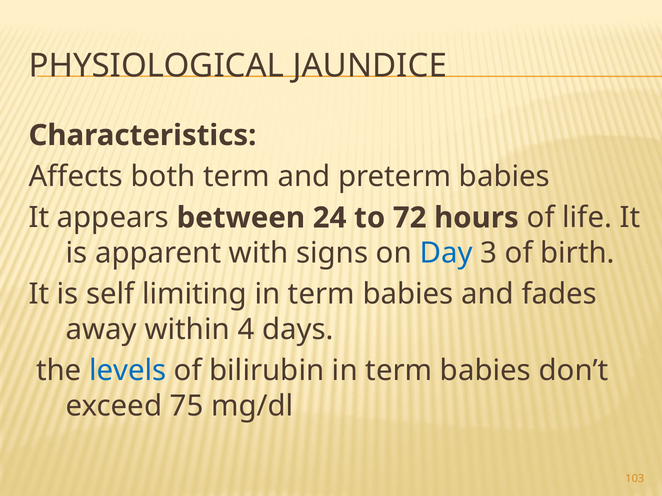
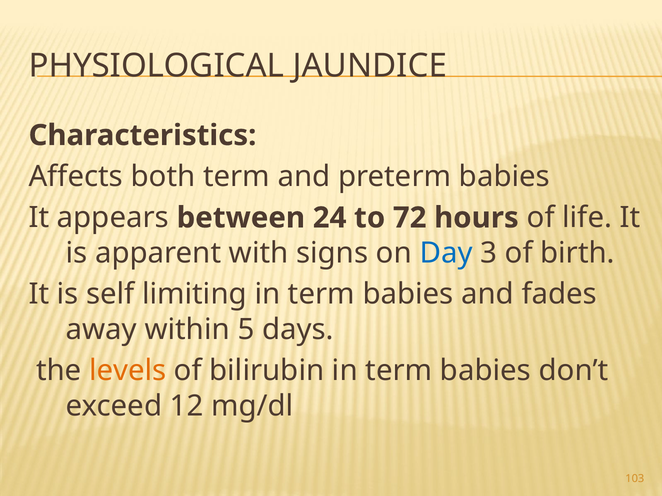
4: 4 -> 5 (246, 330)
levels colour: blue -> orange (128, 371)
75: 75 -> 12 (187, 406)
